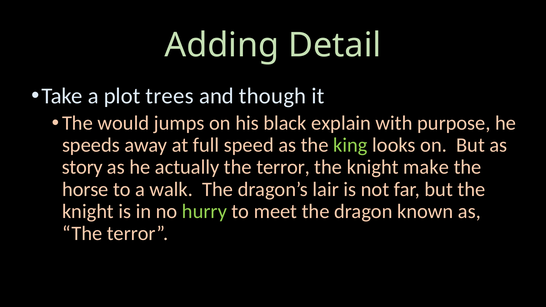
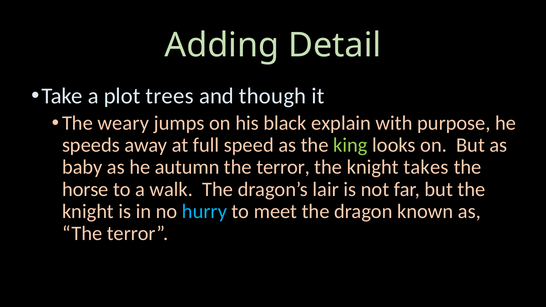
would: would -> weary (123, 123)
story: story -> baby (82, 167)
actually: actually -> autumn (187, 167)
make: make -> takes (426, 167)
hurry colour: light green -> light blue (204, 212)
